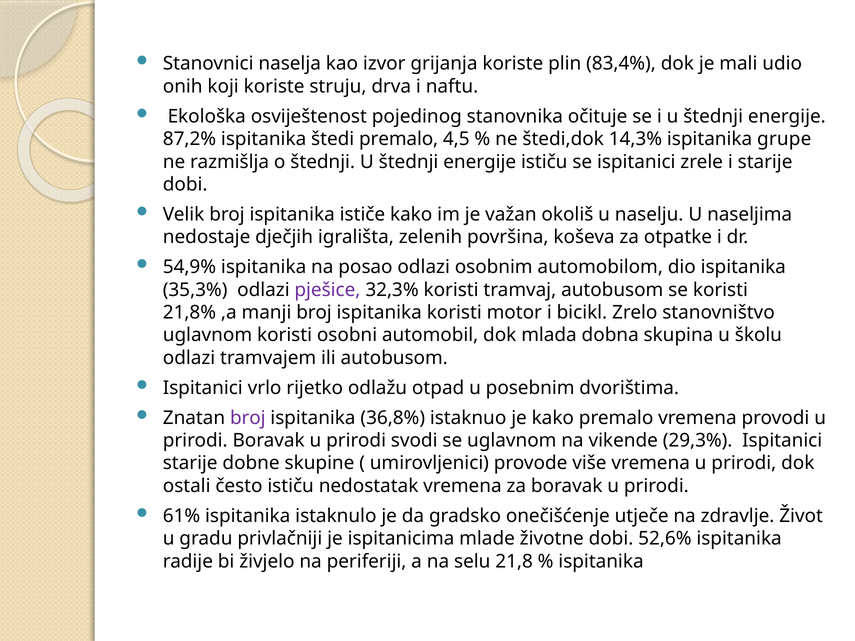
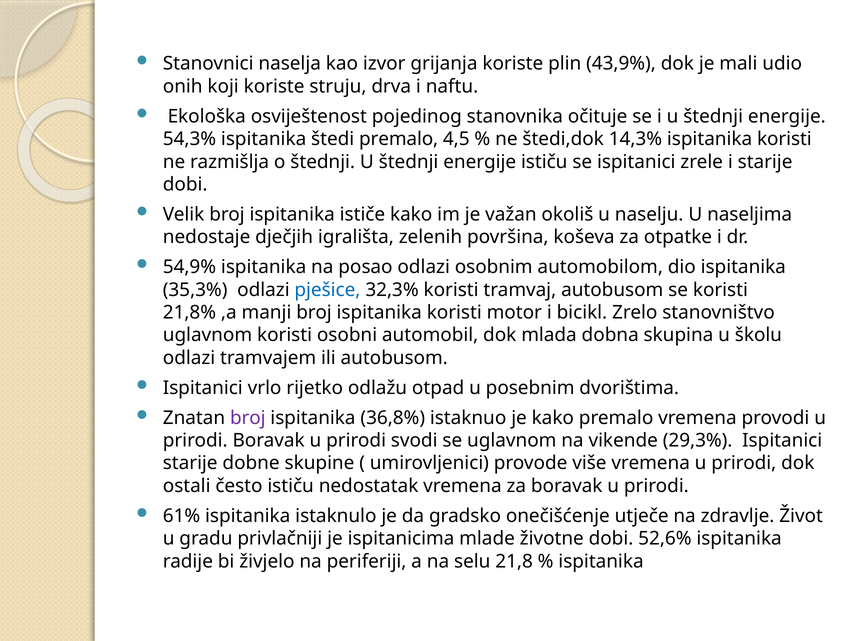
83,4%: 83,4% -> 43,9% (621, 64)
87,2%: 87,2% -> 54,3% (189, 139)
14,3% ispitanika grupe: grupe -> koristi (784, 139)
pješice colour: purple -> blue (327, 290)
